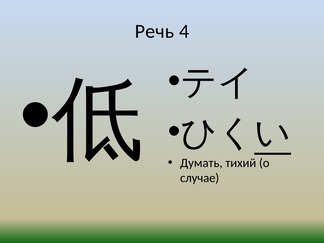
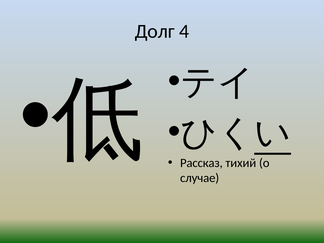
Речь: Речь -> Долг (155, 31)
Думать: Думать -> Рассказ (201, 163)
